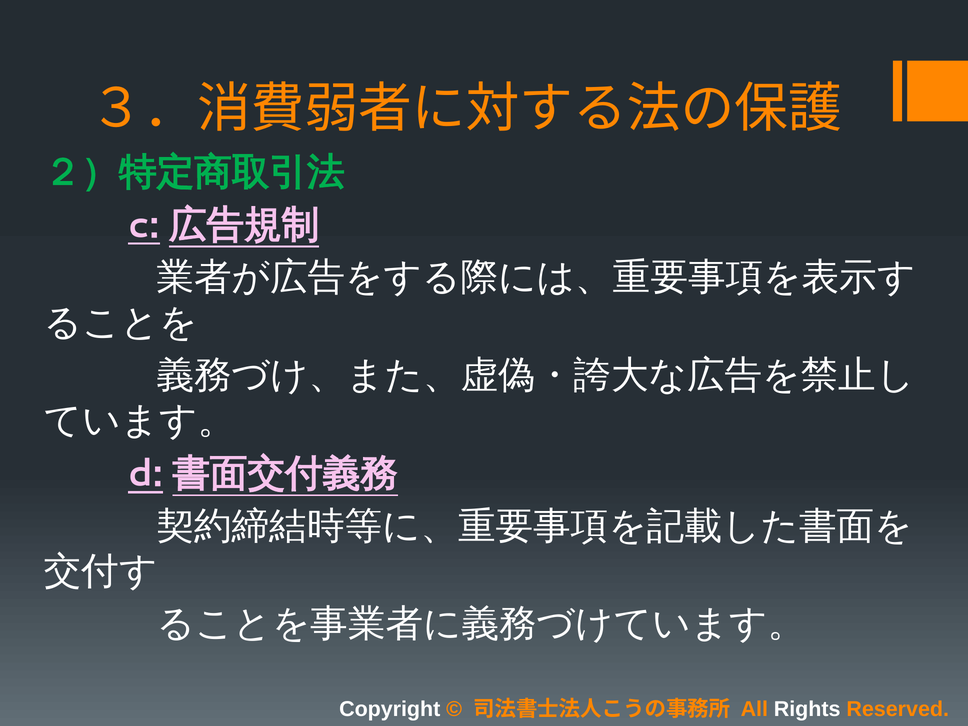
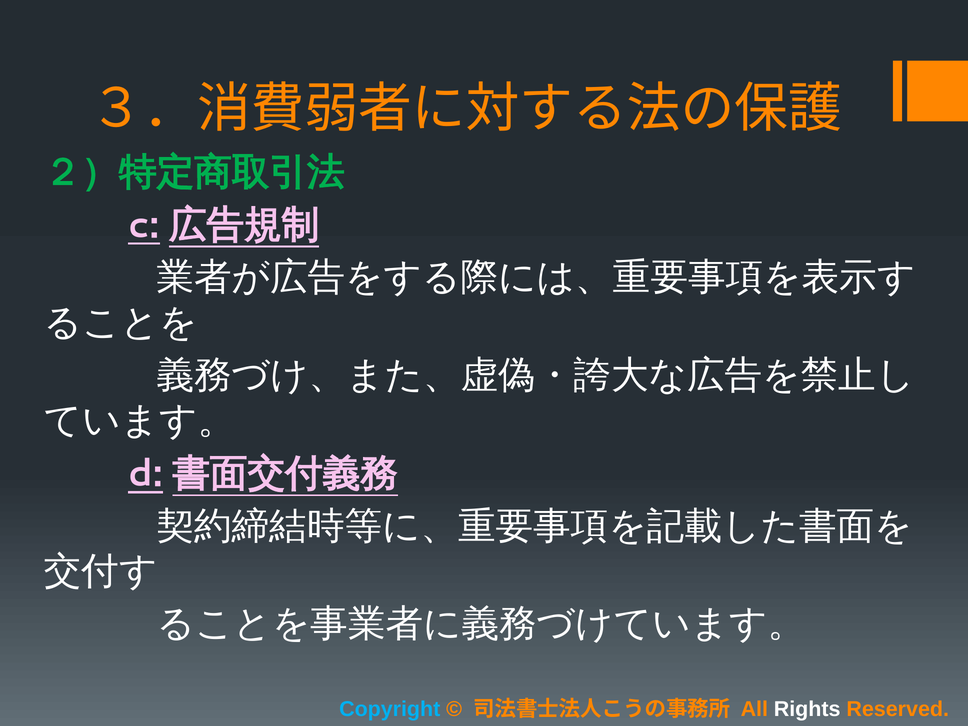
Copyright colour: white -> light blue (390, 709)
